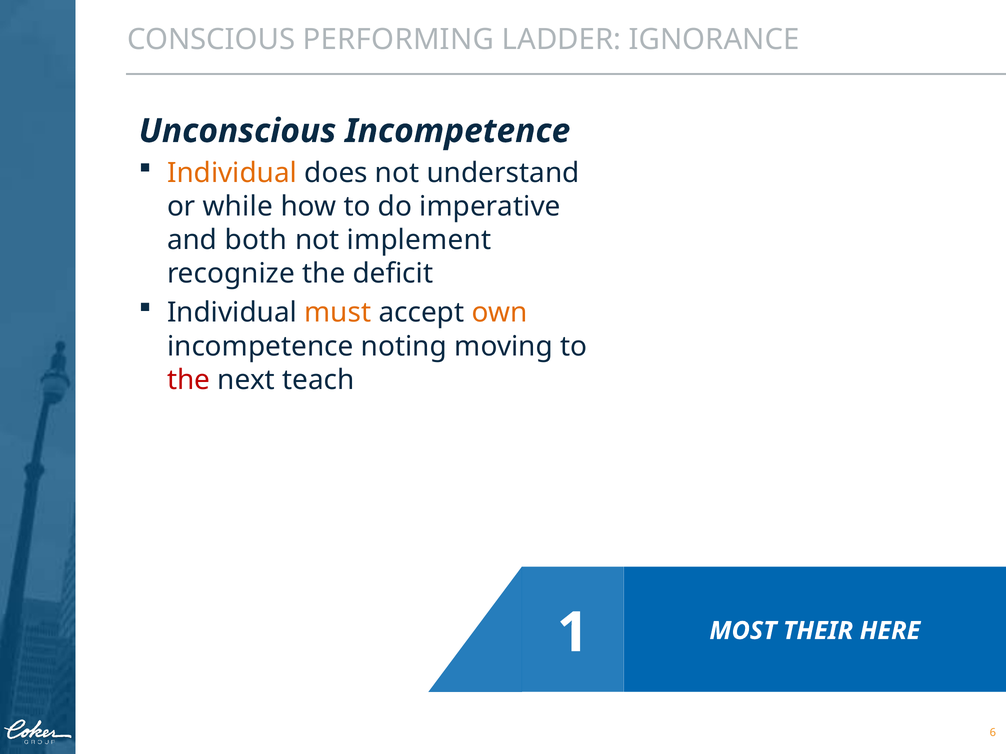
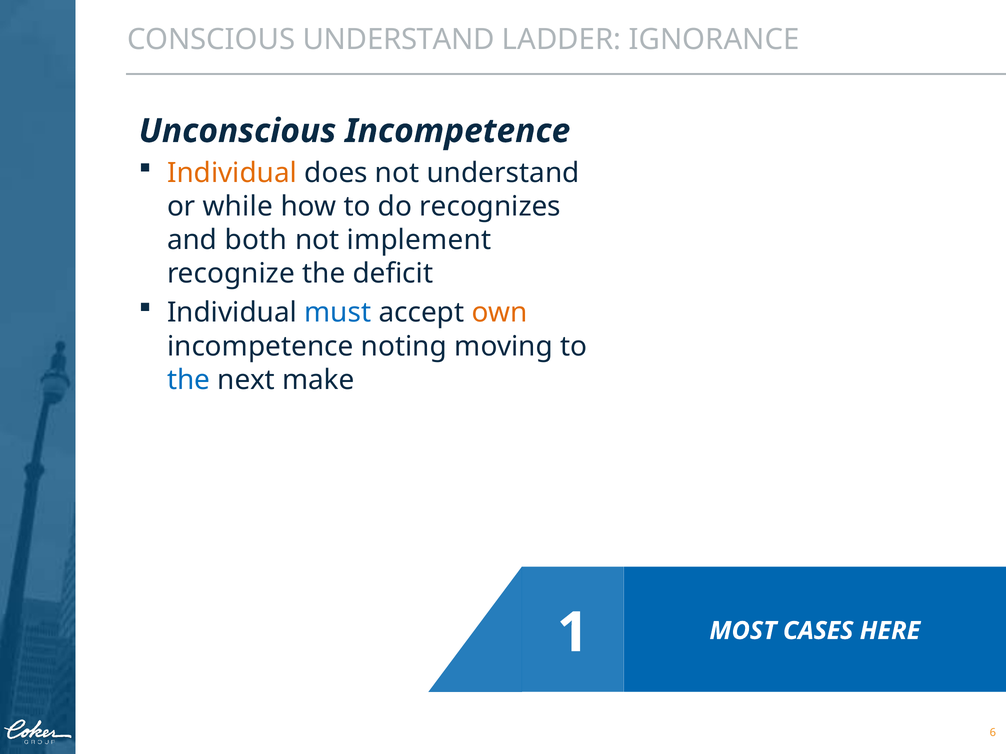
CONSCIOUS PERFORMING: PERFORMING -> UNDERSTAND (399, 40)
imperative: imperative -> recognizes (490, 207)
must colour: orange -> blue (338, 313)
the colour: red -> blue (189, 380)
teach: teach -> make (318, 380)
THEIR: THEIR -> CASES (818, 631)
